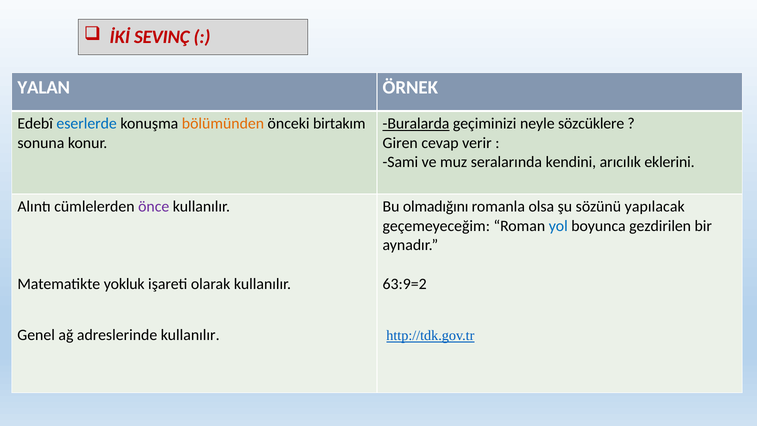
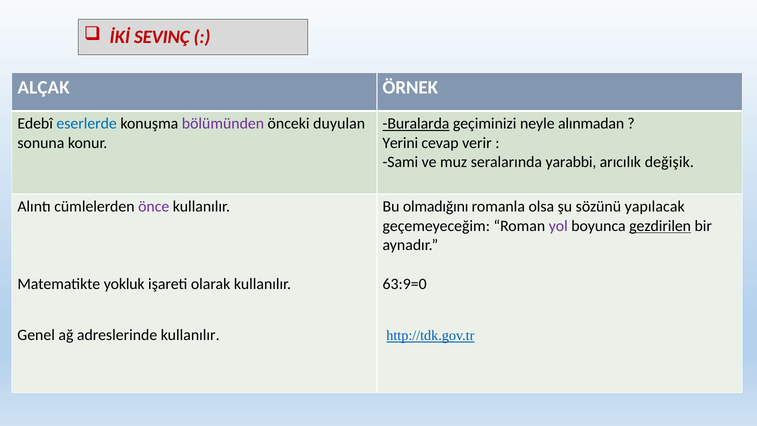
YALAN: YALAN -> ALÇAK (44, 87)
bölümünden colour: orange -> purple (223, 124)
birtakım: birtakım -> duyulan (339, 124)
sözcüklere: sözcüklere -> alınmadan (591, 124)
Giren: Giren -> Yerini (400, 143)
kendini: kendini -> yarabbi (571, 162)
eklerini: eklerini -> değişik (669, 162)
yol colour: blue -> purple (558, 226)
gezdirilen underline: none -> present (660, 226)
63:9=2: 63:9=2 -> 63:9=0 (405, 284)
